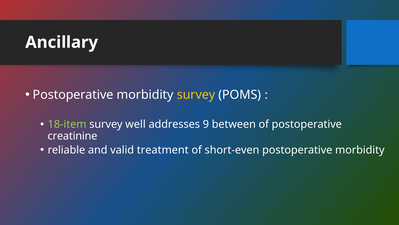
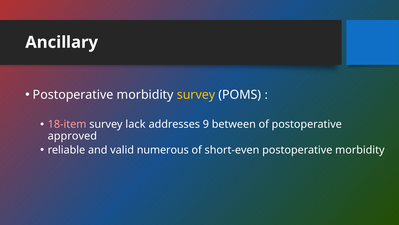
18-item colour: light green -> pink (67, 124)
well: well -> lack (135, 124)
creatinine: creatinine -> approved (72, 136)
treatment: treatment -> numerous (163, 150)
